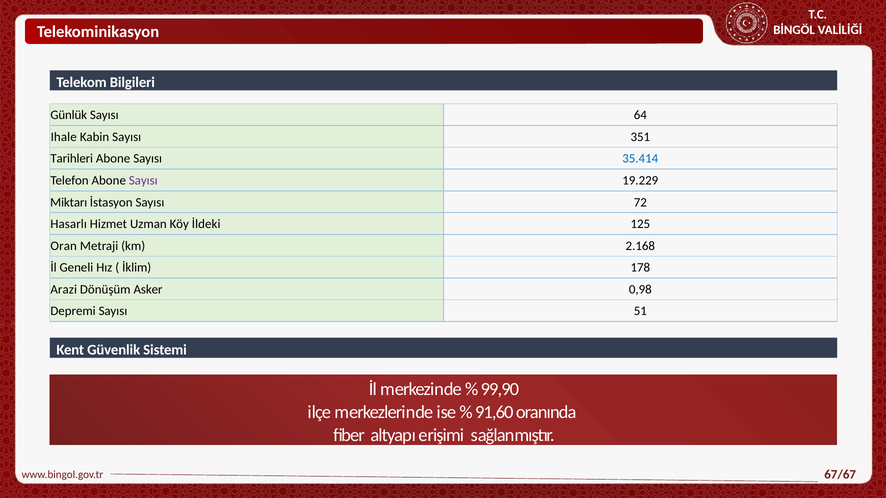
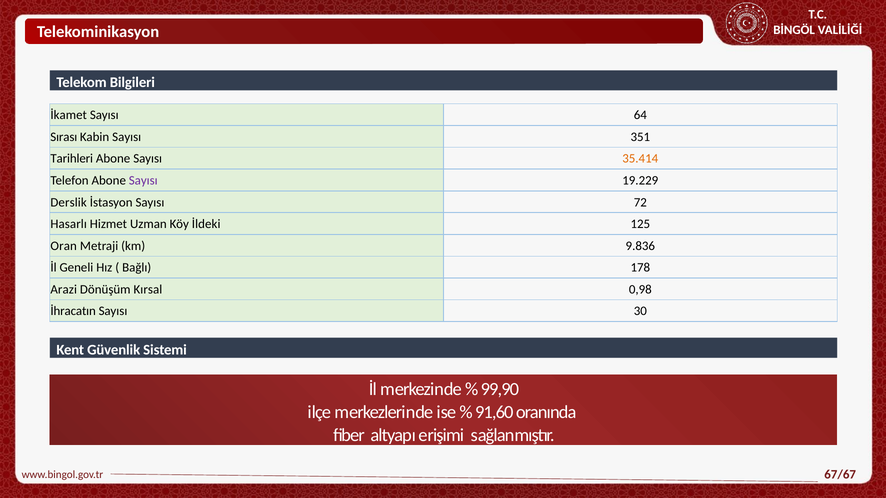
Günlük: Günlük -> İkamet (69, 115)
Ihale: Ihale -> Sırası (64, 137)
35.414 colour: blue -> orange (640, 159)
Miktarı: Miktarı -> Derslik (69, 202)
2.168: 2.168 -> 9.836 (640, 246)
İklim: İklim -> Bağlı (137, 268)
Asker: Asker -> Kırsal (148, 290)
Depremi: Depremi -> İhracatın (73, 311)
51: 51 -> 30 (640, 311)
